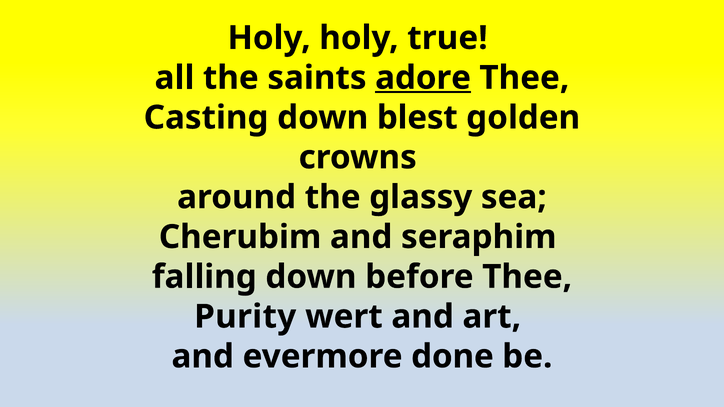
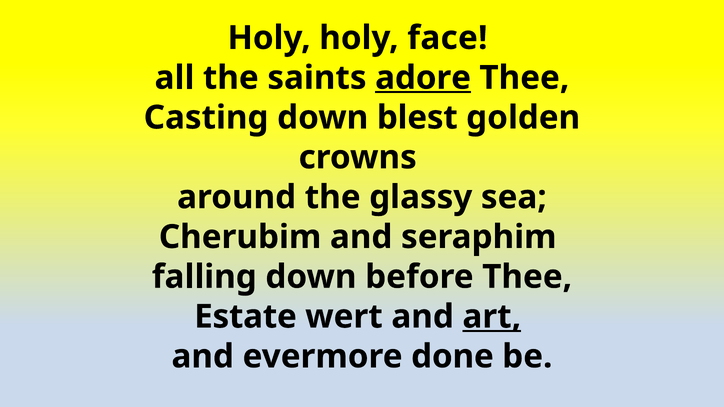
true: true -> face (447, 38)
Purity: Purity -> Estate (246, 317)
art underline: none -> present (492, 317)
